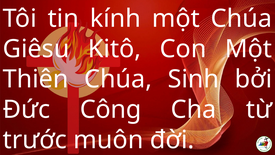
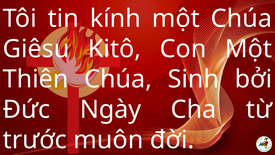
Công: Công -> Ngày (111, 109)
